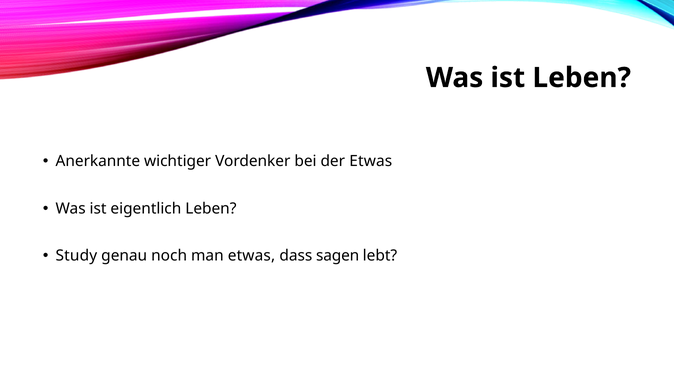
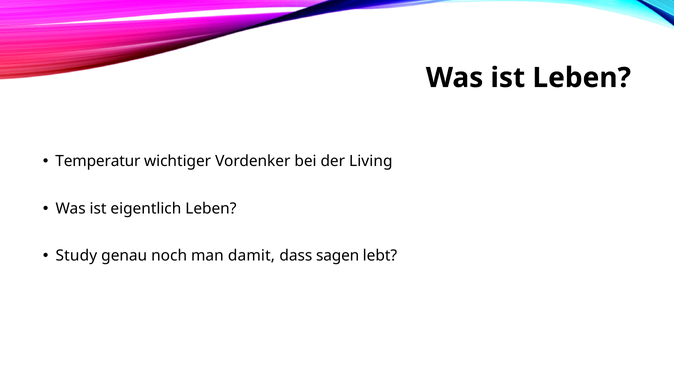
Anerkannte: Anerkannte -> Temperatur (98, 161)
der Etwas: Etwas -> Living (371, 161)
man etwas: etwas -> damit (251, 256)
